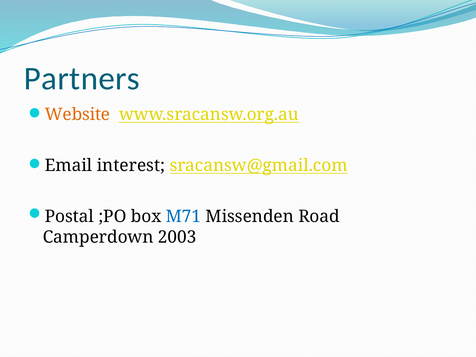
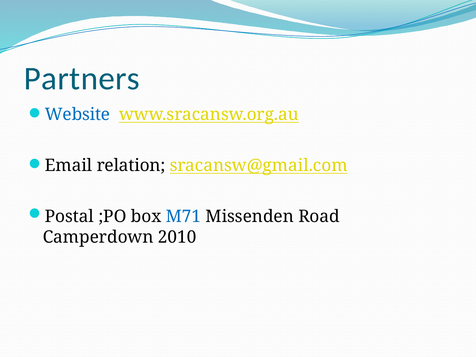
Website colour: orange -> blue (77, 115)
interest: interest -> relation (131, 166)
2003: 2003 -> 2010 (177, 237)
